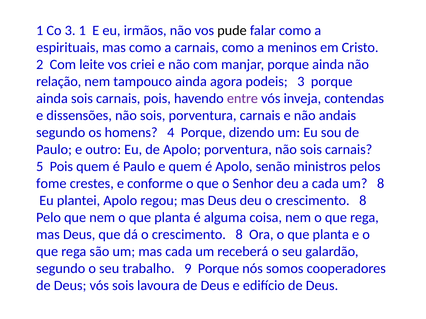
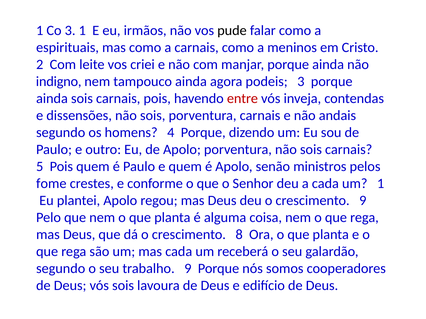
relação: relação -> indigno (59, 82)
entre colour: purple -> red (242, 99)
um 8: 8 -> 1 (381, 184)
deu o crescimento 8: 8 -> 9 (363, 201)
